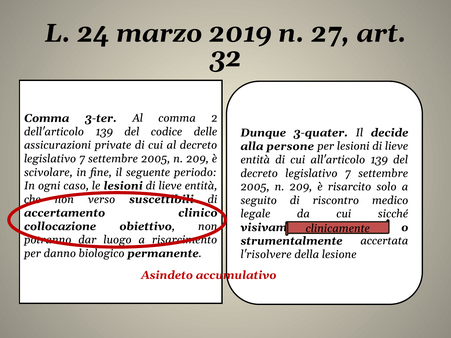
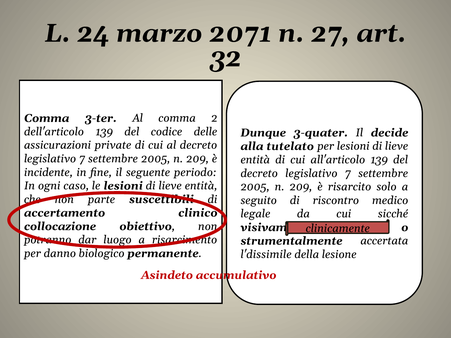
2019: 2019 -> 2071 (240, 33)
persone: persone -> tutelato (290, 146)
scivolare: scivolare -> incidente (48, 172)
verso: verso -> parte (101, 199)
l'risolvere: l'risolvere -> l'dissimile (266, 255)
